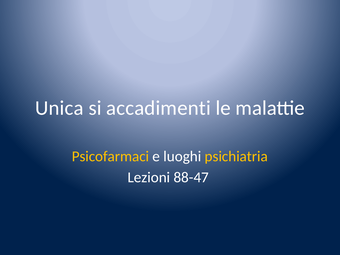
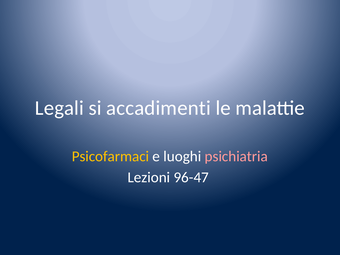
Unica: Unica -> Legali (59, 108)
psichiatria colour: yellow -> pink (236, 156)
88-47: 88-47 -> 96-47 (191, 177)
